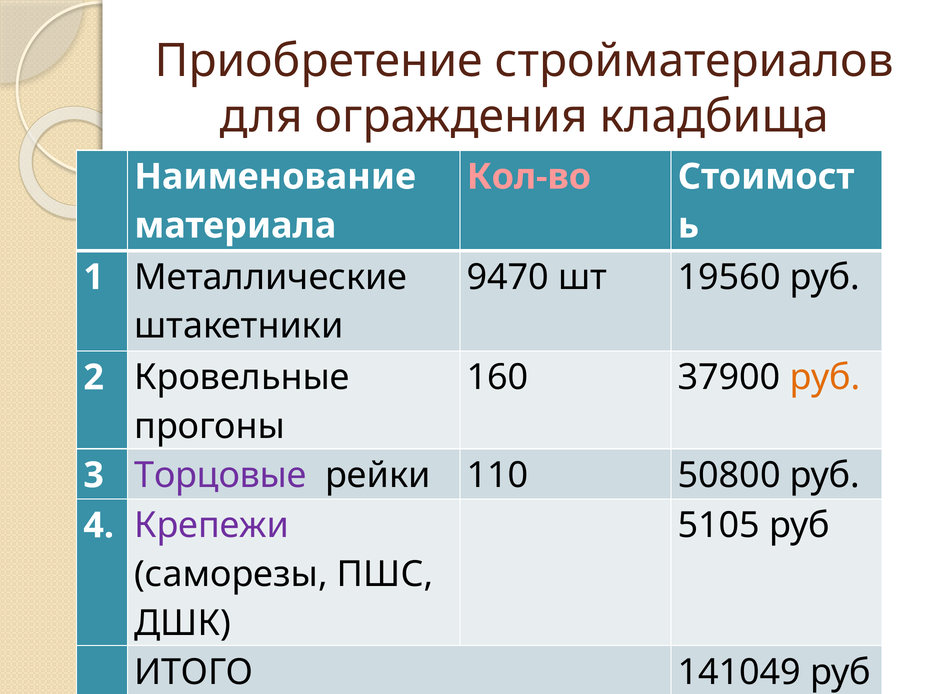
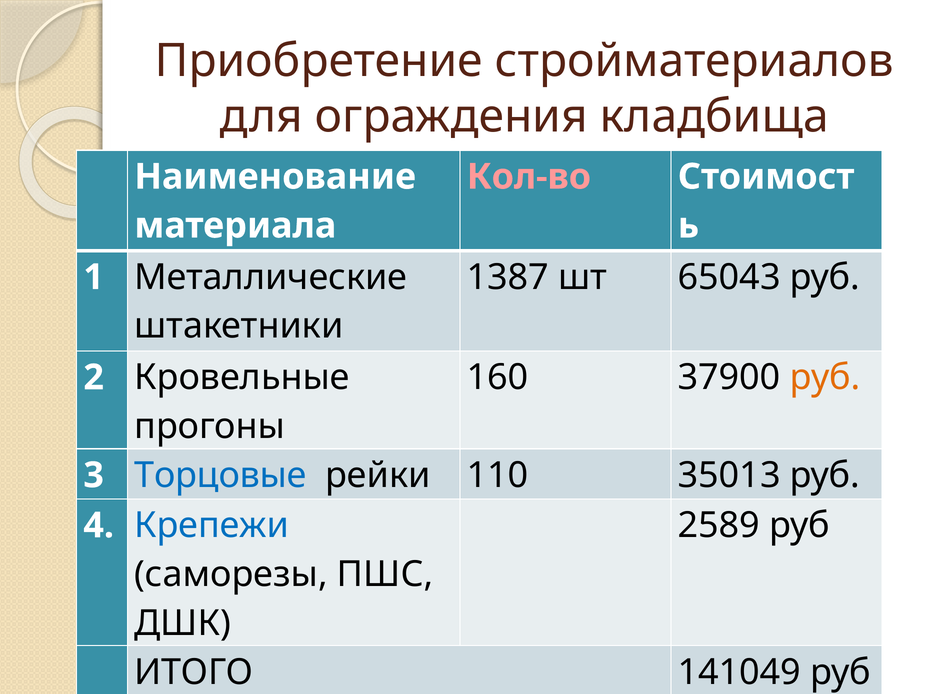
9470: 9470 -> 1387 (508, 277)
19560: 19560 -> 65043 (729, 277)
Торцовые colour: purple -> blue (221, 475)
50800: 50800 -> 35013 (729, 475)
5105: 5105 -> 2589 (719, 525)
Крепежи colour: purple -> blue (212, 525)
